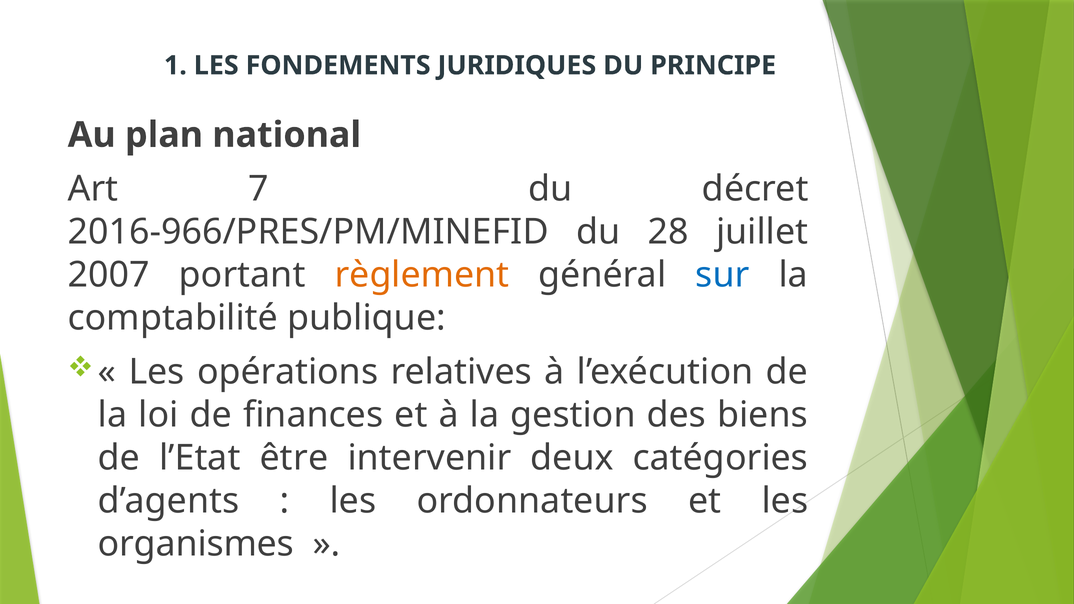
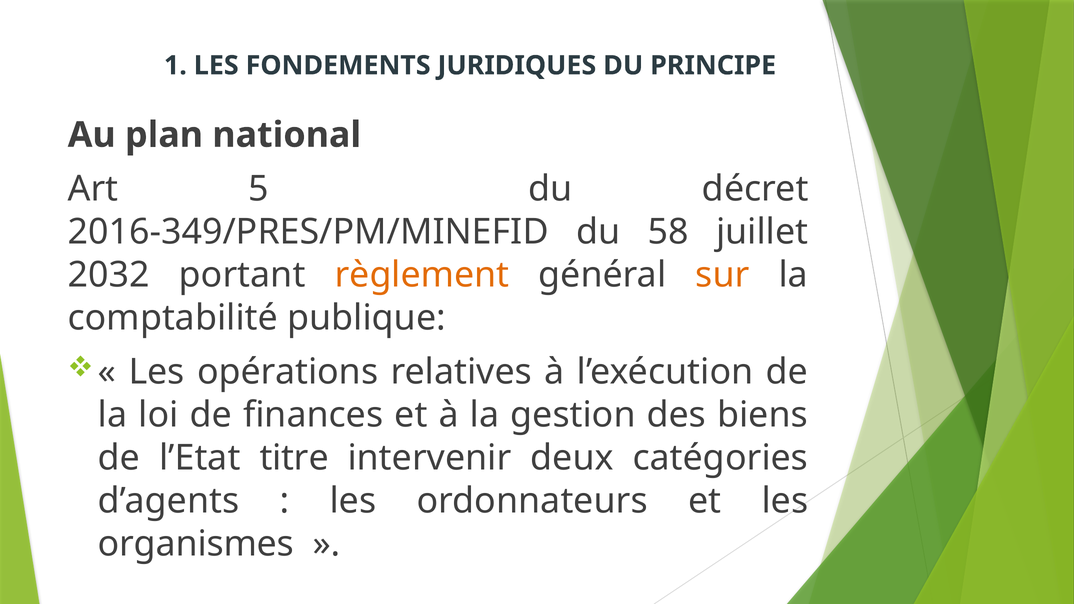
7: 7 -> 5 (258, 189)
2016-966/PRES/PM/MINEFID: 2016-966/PRES/PM/MINEFID -> 2016-349/PRES/PM/MINEFID (308, 232)
28: 28 -> 58 (668, 232)
2007: 2007 -> 2032 (109, 275)
sur colour: blue -> orange (722, 275)
être: être -> titre (294, 458)
